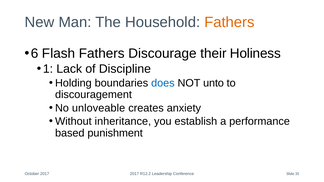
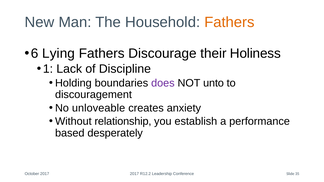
Flash: Flash -> Lying (59, 53)
does colour: blue -> purple (163, 83)
inheritance: inheritance -> relationship (123, 121)
punishment: punishment -> desperately (115, 133)
